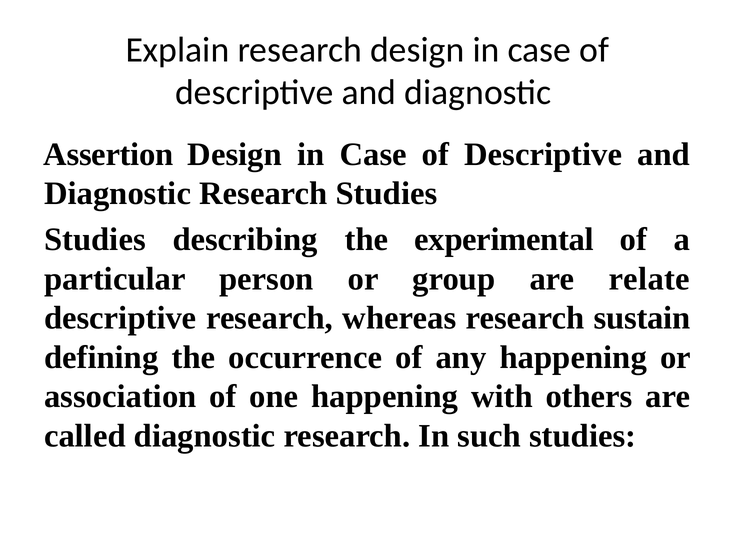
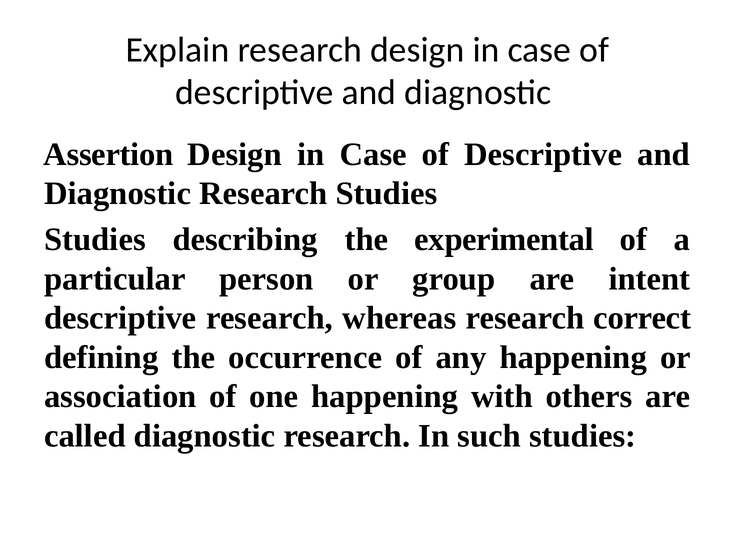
relate: relate -> intent (649, 278)
sustain: sustain -> correct (642, 318)
